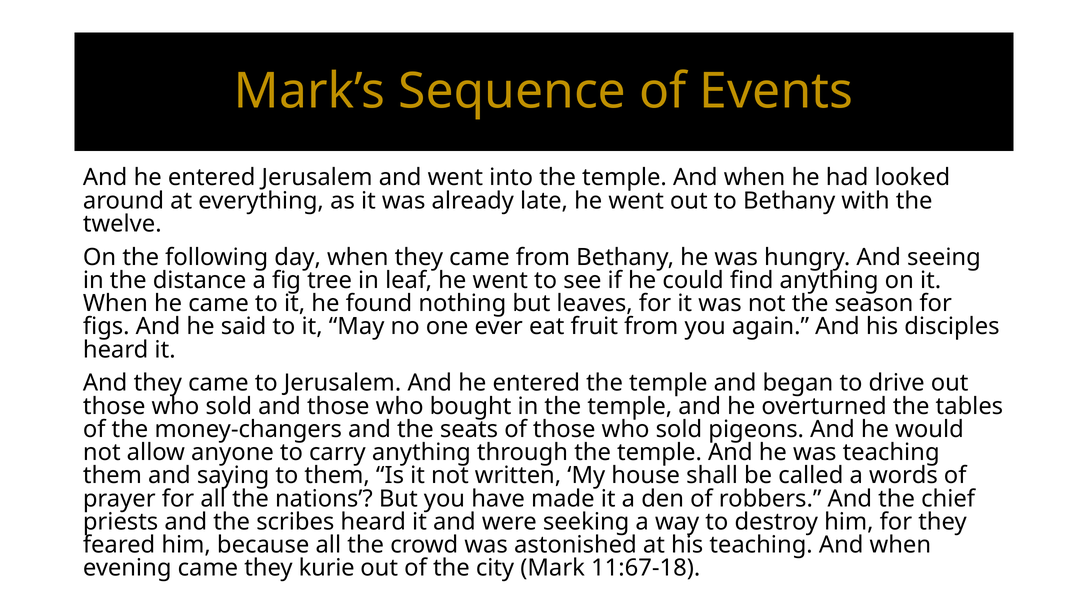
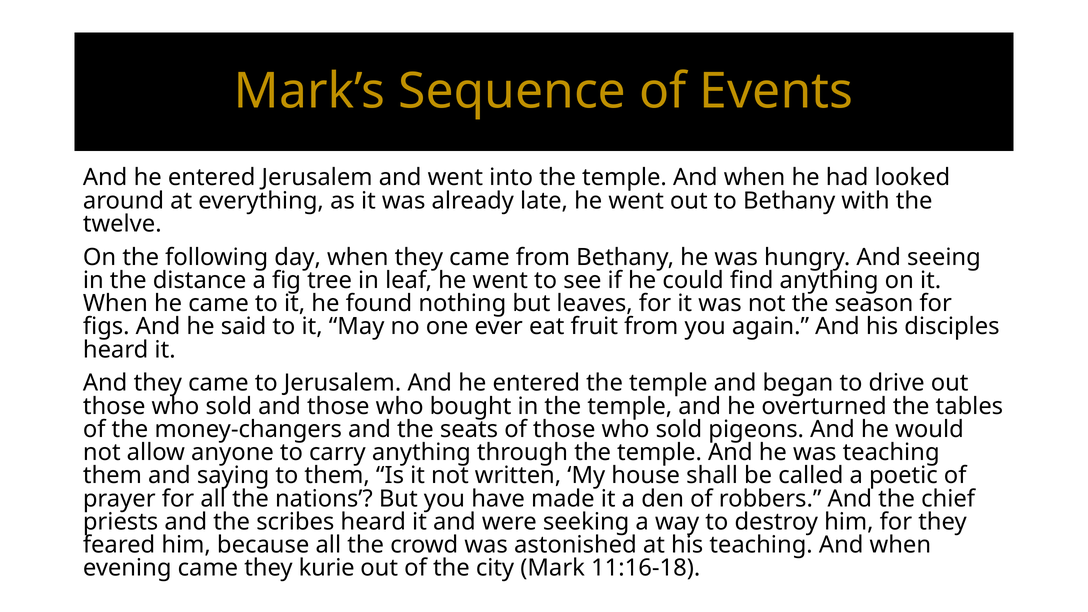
words: words -> poetic (903, 476)
11:67-18: 11:67-18 -> 11:16-18 (646, 568)
